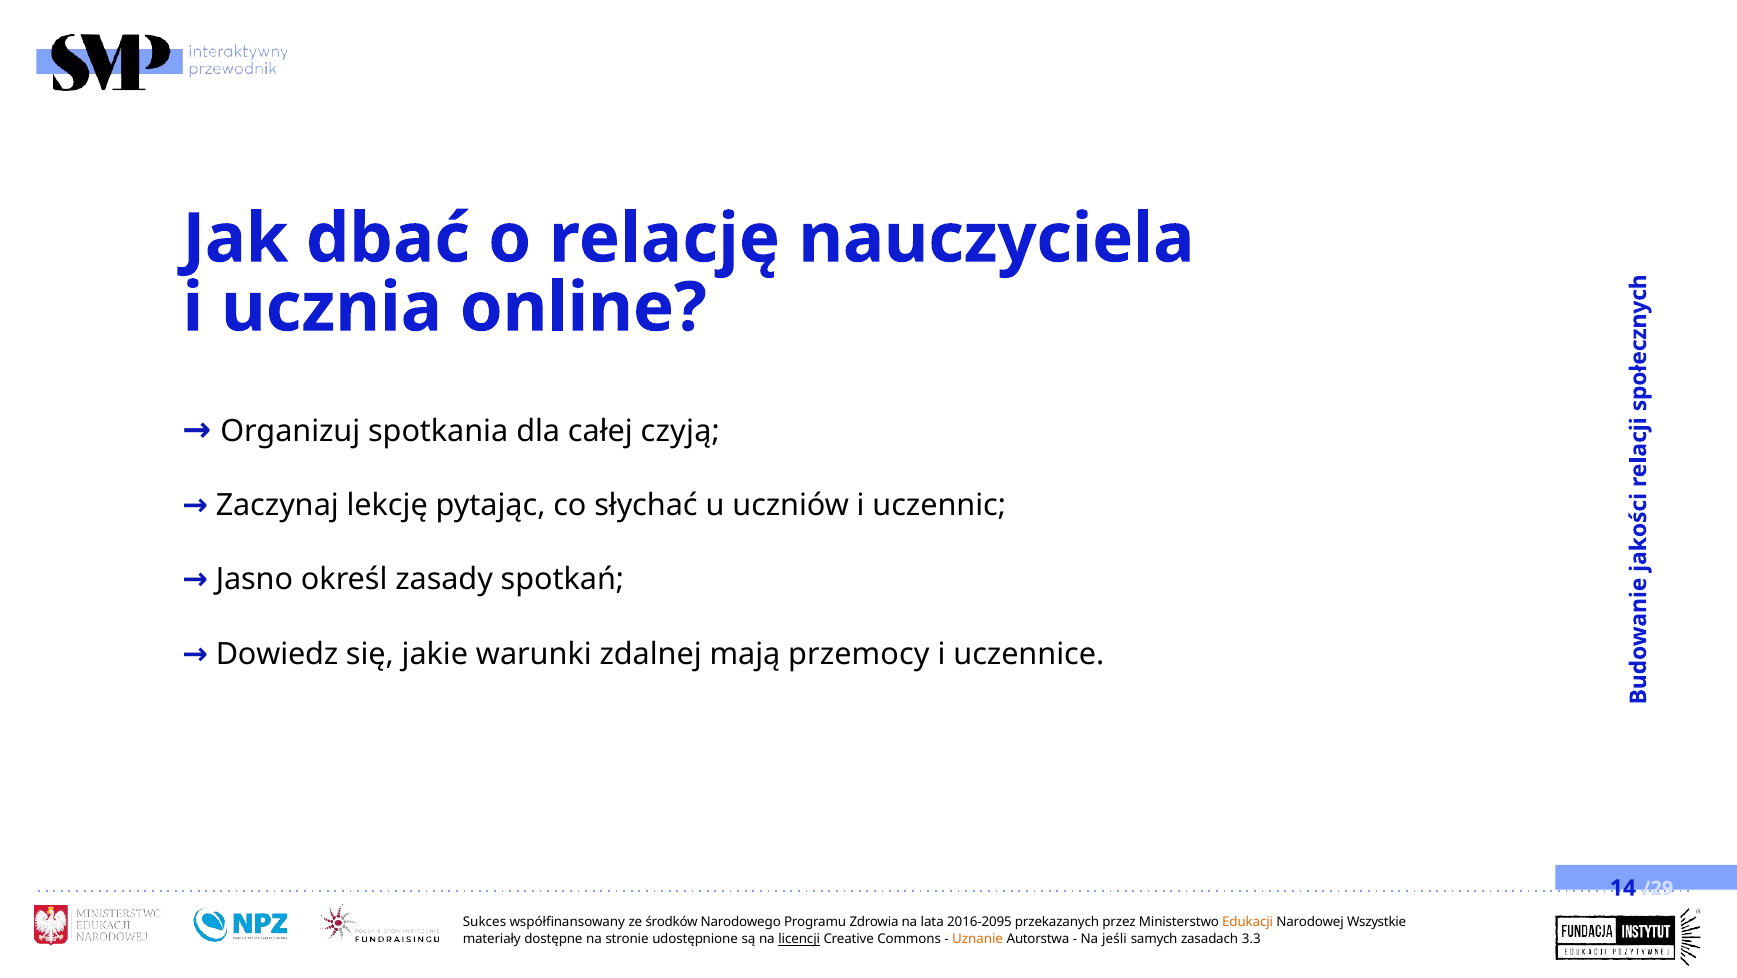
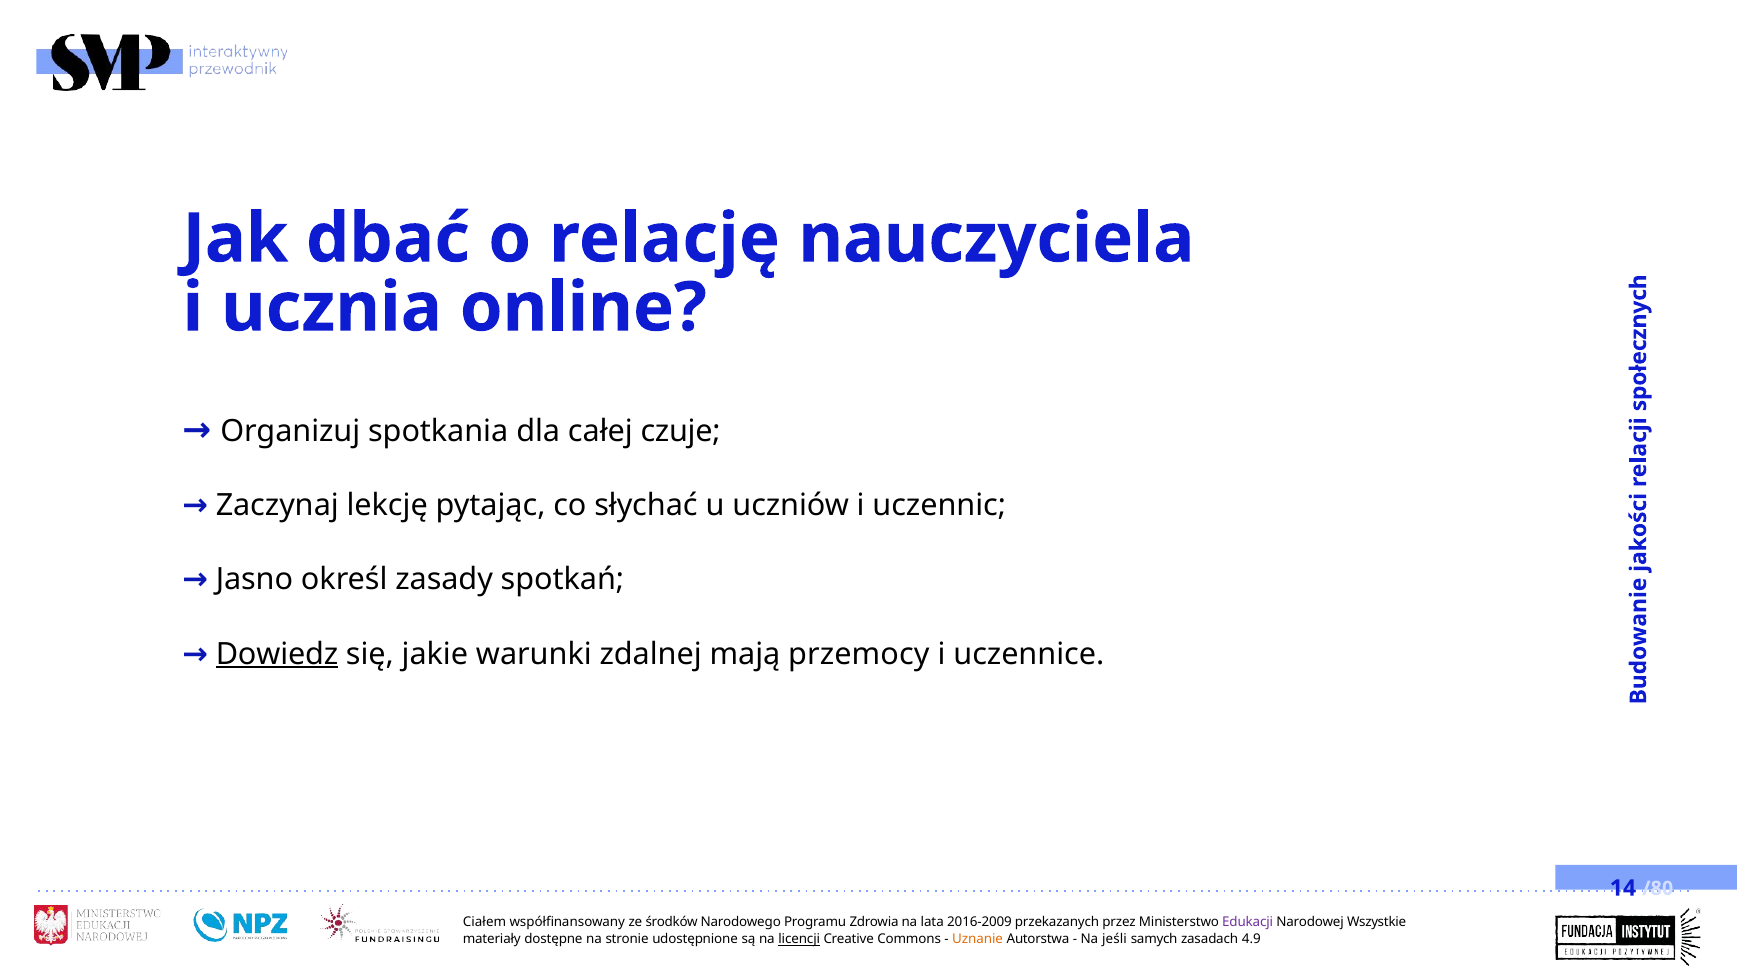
czyją: czyją -> czuje (681, 431)
Dowiedz underline: none -> present (277, 654)
/29: /29 -> /80 (1658, 888)
Sukces: Sukces -> Ciałem (485, 922)
2016-2095: 2016-2095 -> 2016-2009 (980, 922)
Edukacji colour: orange -> purple (1248, 922)
3.3: 3.3 -> 4.9 (1251, 939)
